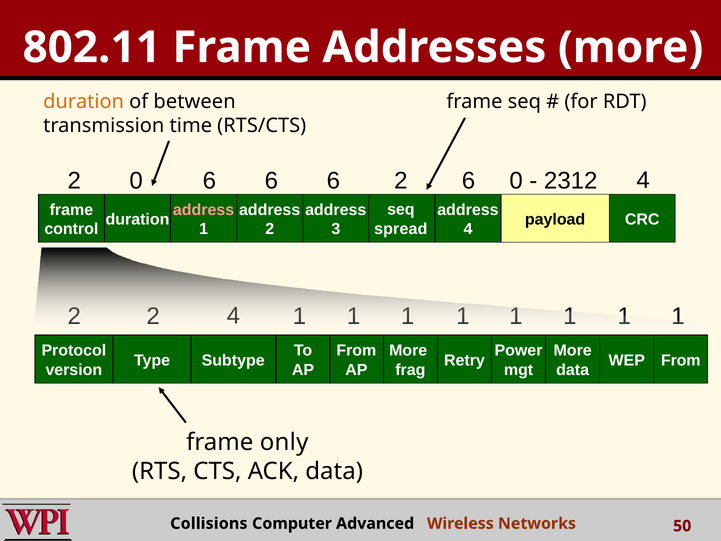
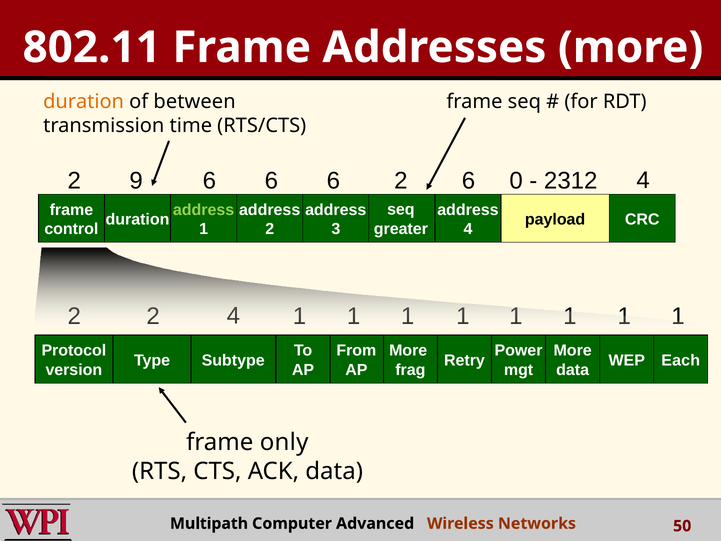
2 0: 0 -> 9 (136, 181)
address colour: pink -> light green (204, 210)
spread: spread -> greater (401, 229)
Retry From: From -> Each (681, 360)
Collisions: Collisions -> Multipath (209, 523)
